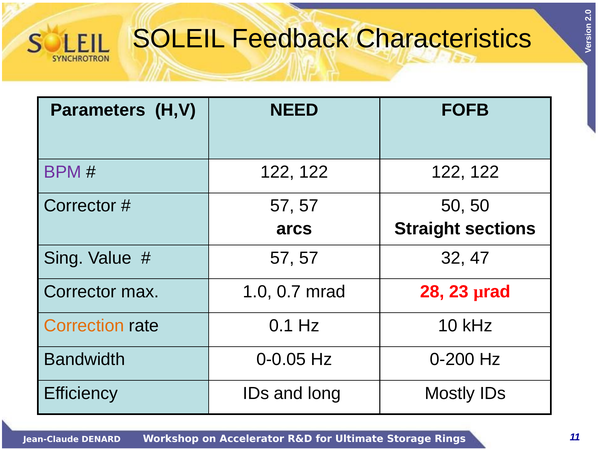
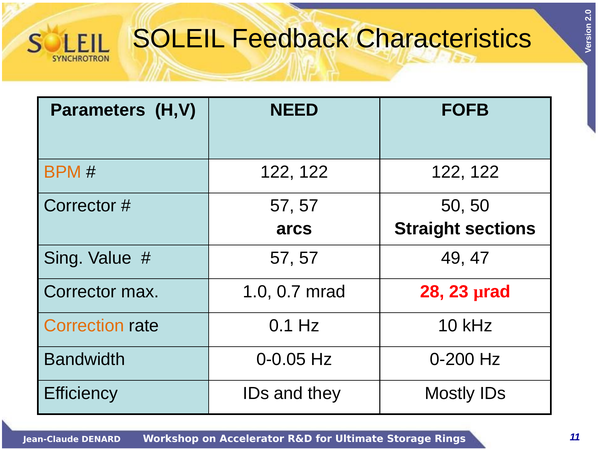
BPM colour: purple -> orange (63, 172)
32: 32 -> 49 (453, 258)
long: long -> they (324, 393)
